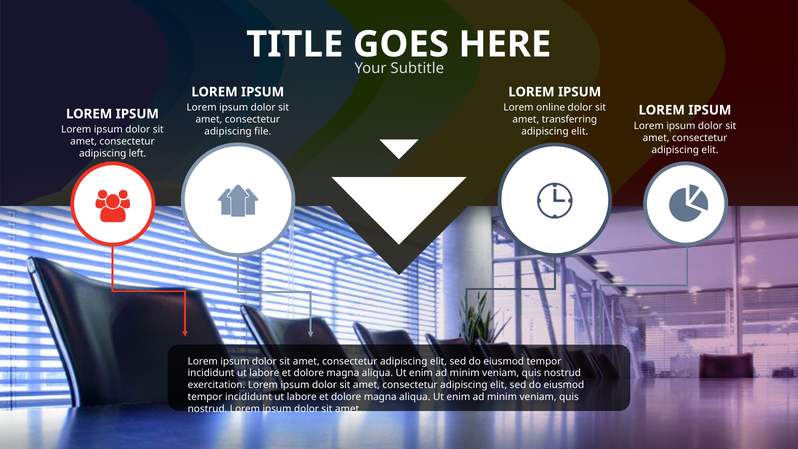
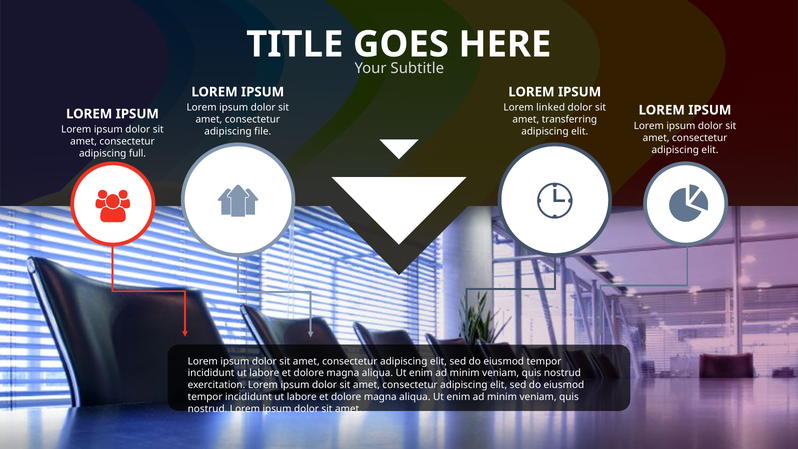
online: online -> linked (551, 108)
left: left -> full (137, 154)
